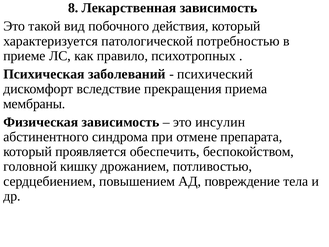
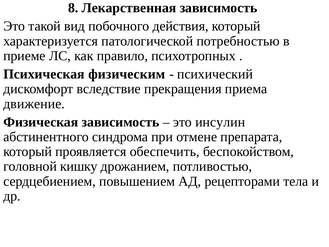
заболеваний: заболеваний -> физическим (127, 74)
мембраны: мембраны -> движение (34, 104)
повреждение: повреждение -> рецепторами (242, 181)
